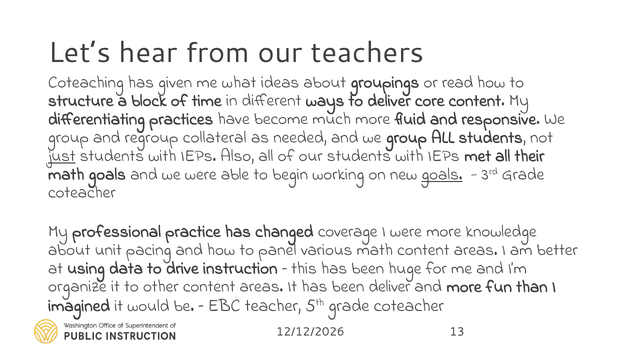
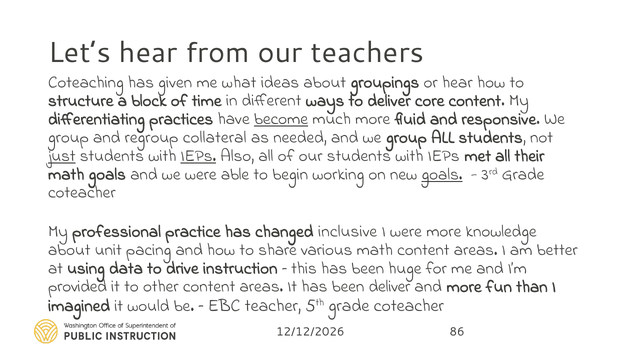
or read: read -> hear (457, 82)
become underline: none -> present (281, 119)
IEPs underline: none -> present (198, 156)
coverage: coverage -> inclusive (348, 231)
panel: panel -> share (278, 250)
organize: organize -> provided (77, 287)
13: 13 -> 86 (457, 332)
